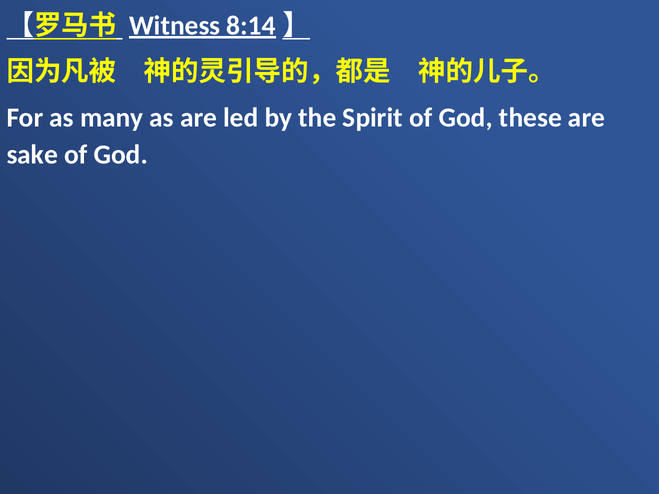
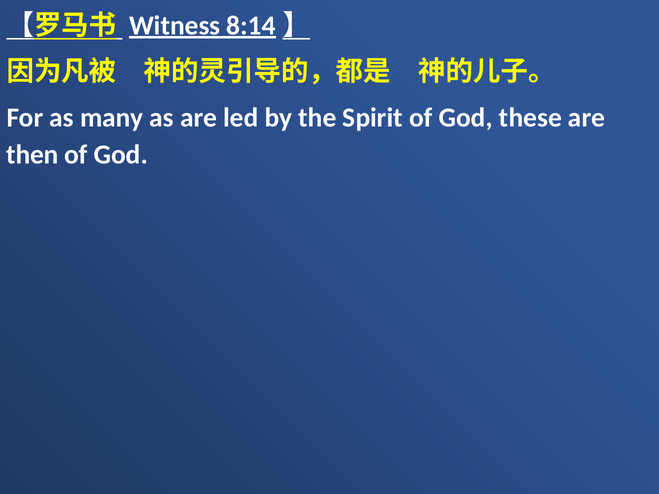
sake: sake -> then (32, 155)
